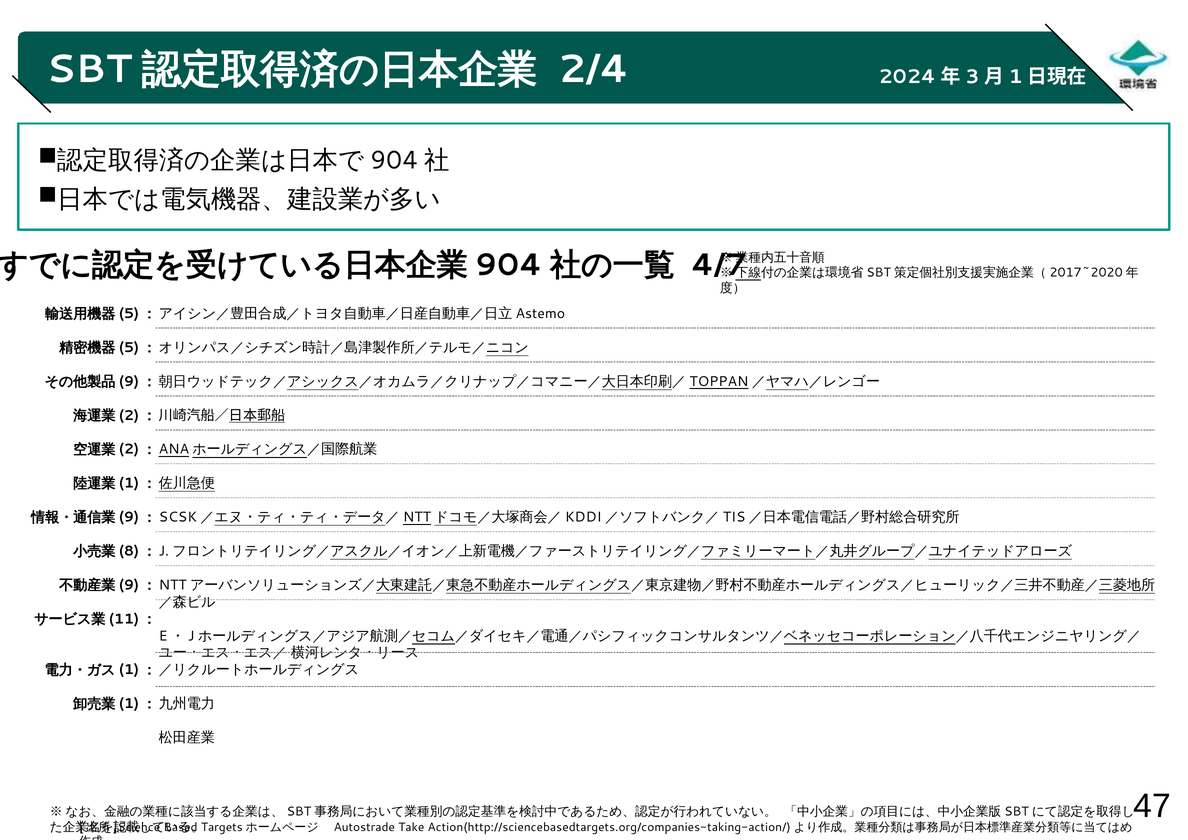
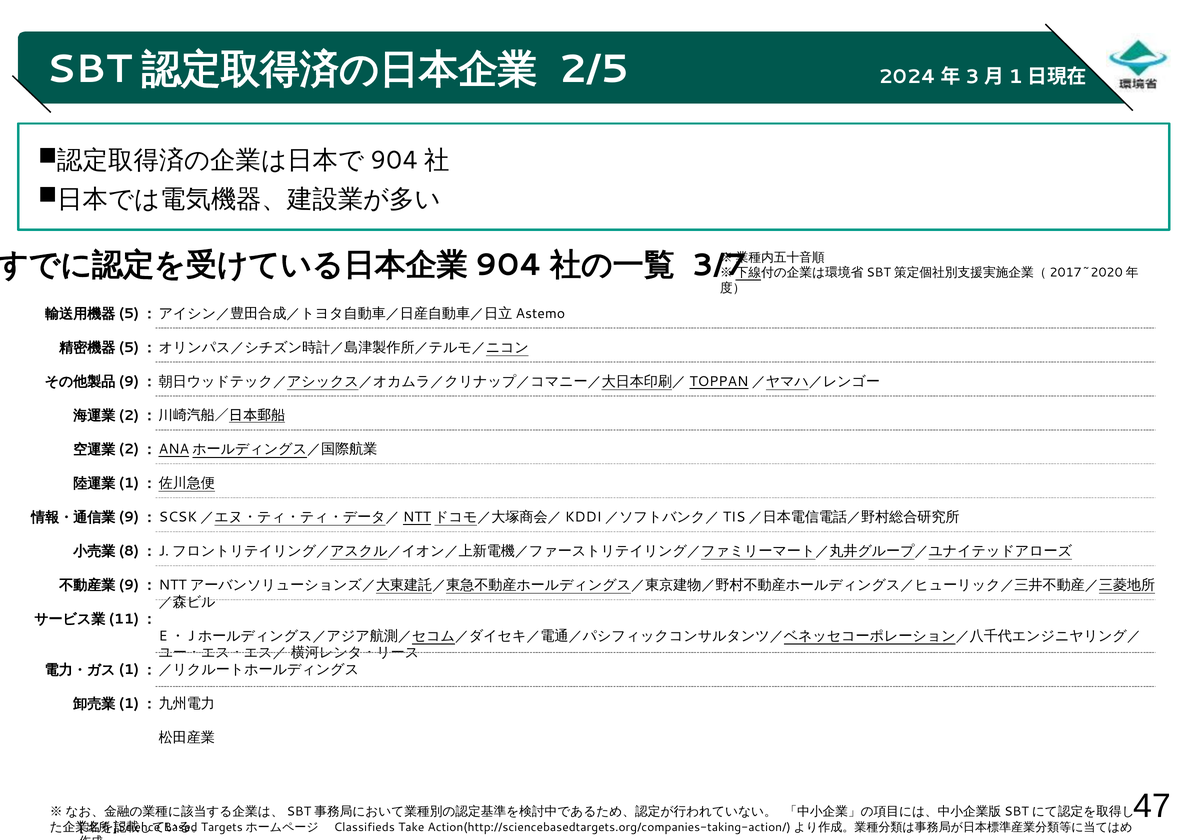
2/4: 2/4 -> 2/5 (594, 69)
4/7: 4/7 -> 3/7 (719, 265)
Autostrade: Autostrade -> Classifieds (364, 827)
